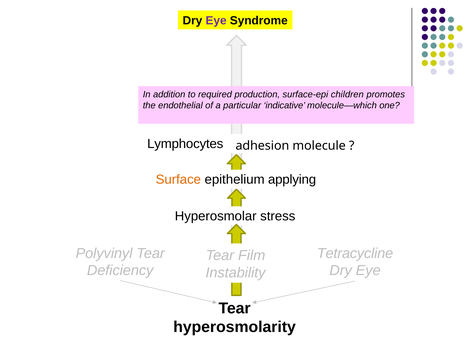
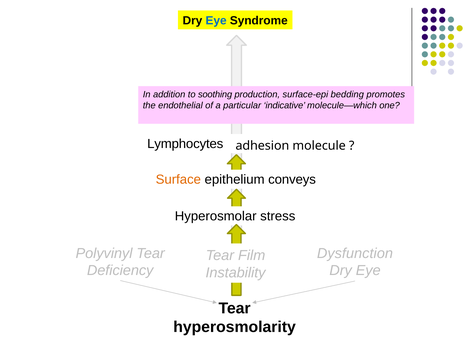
Eye colour: purple -> blue (216, 21)
required: required -> soothing (215, 95)
children: children -> bedding (347, 95)
applying: applying -> conveys (292, 180)
Tetracycline: Tetracycline -> Dysfunction (355, 254)
